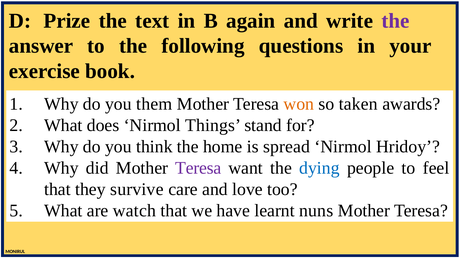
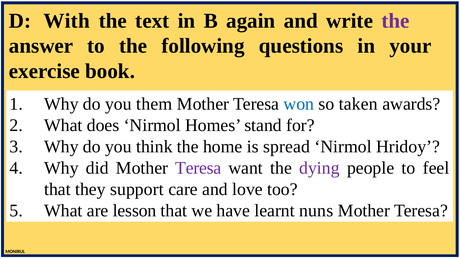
Prize: Prize -> With (67, 21)
won colour: orange -> blue (299, 104)
Things: Things -> Homes (213, 125)
dying colour: blue -> purple (319, 168)
survive: survive -> support (137, 189)
watch: watch -> lesson (135, 210)
